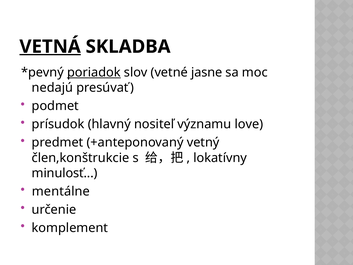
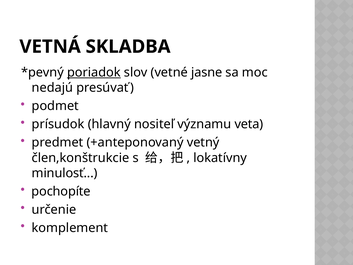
VETNÁ underline: present -> none (50, 47)
love: love -> veta (249, 124)
mentálne: mentálne -> pochopíte (61, 191)
